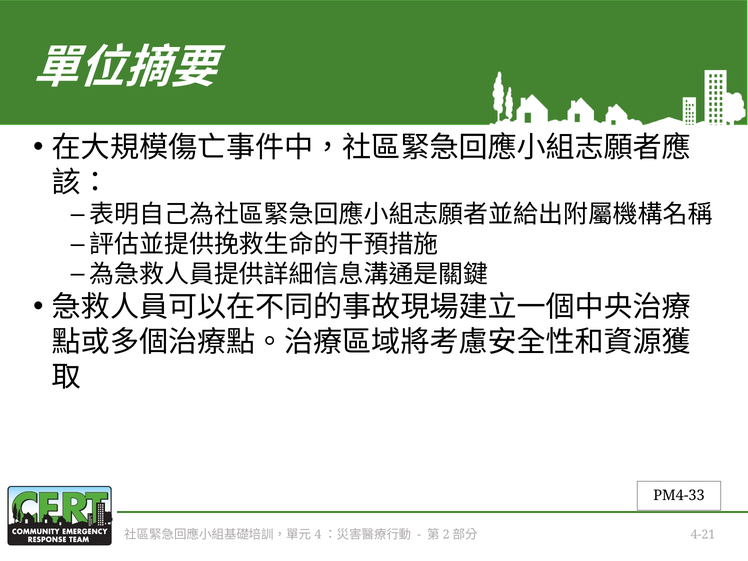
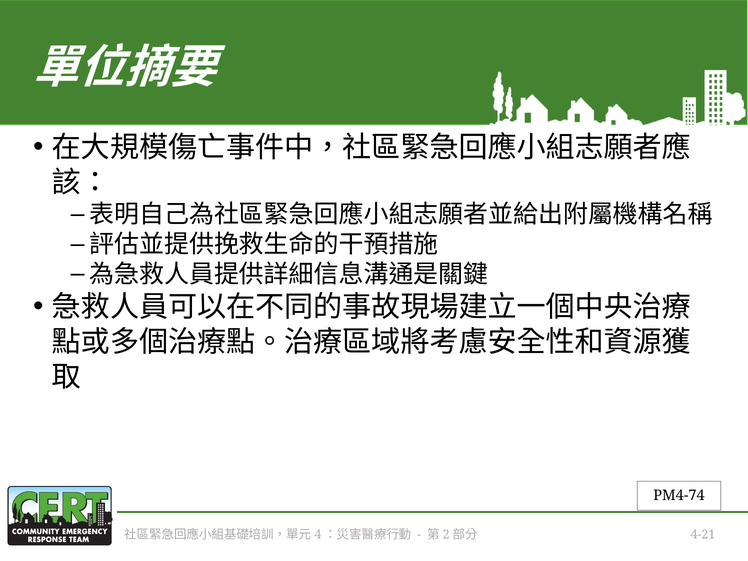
PM4-33: PM4-33 -> PM4-74 (679, 496)
